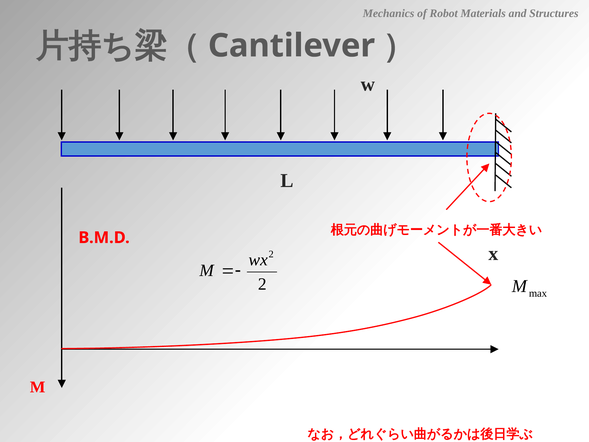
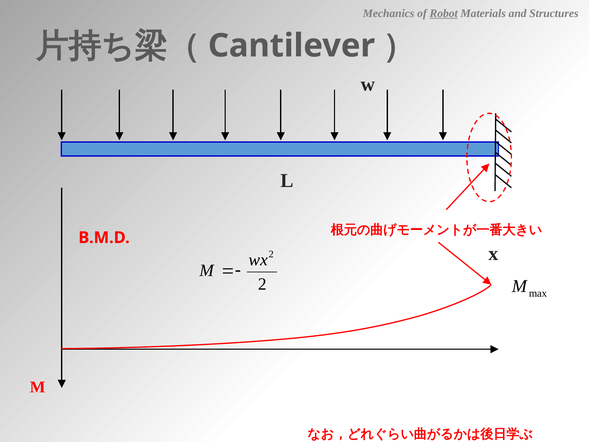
Robot underline: none -> present (444, 13)
